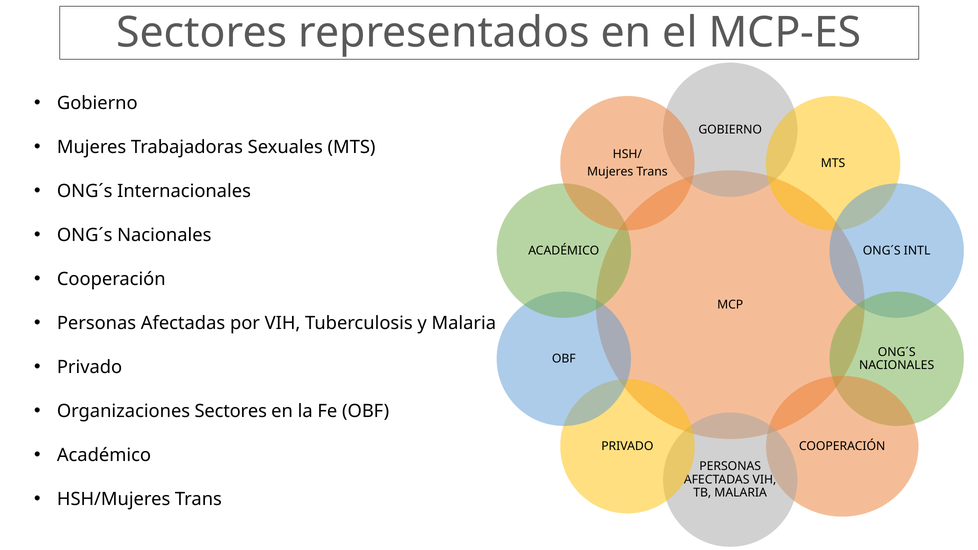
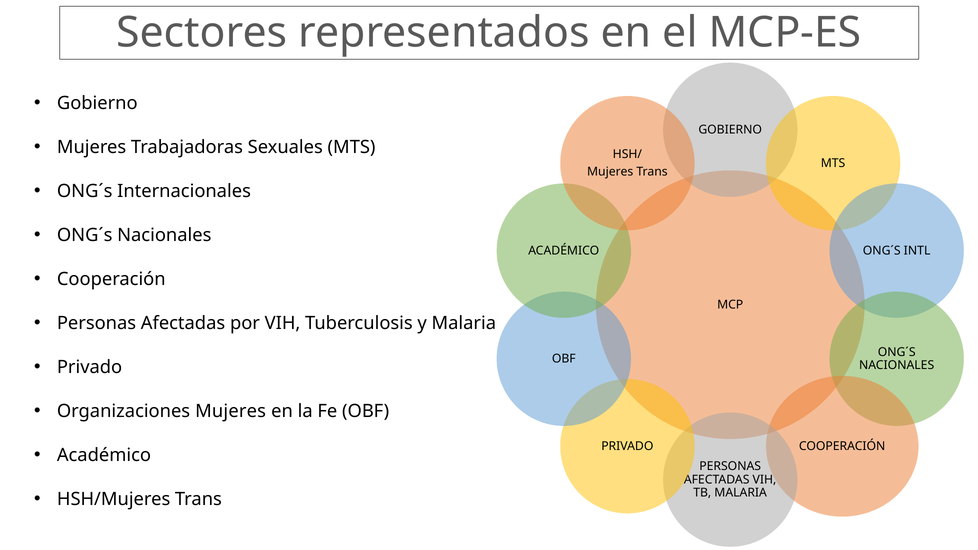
Organizaciones Sectores: Sectores -> Mujeres (231, 411)
